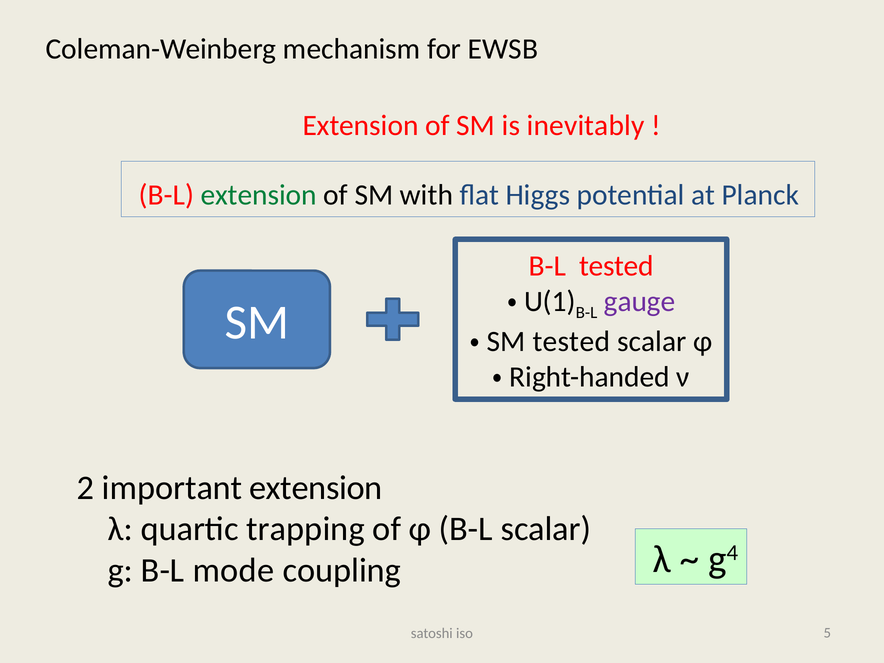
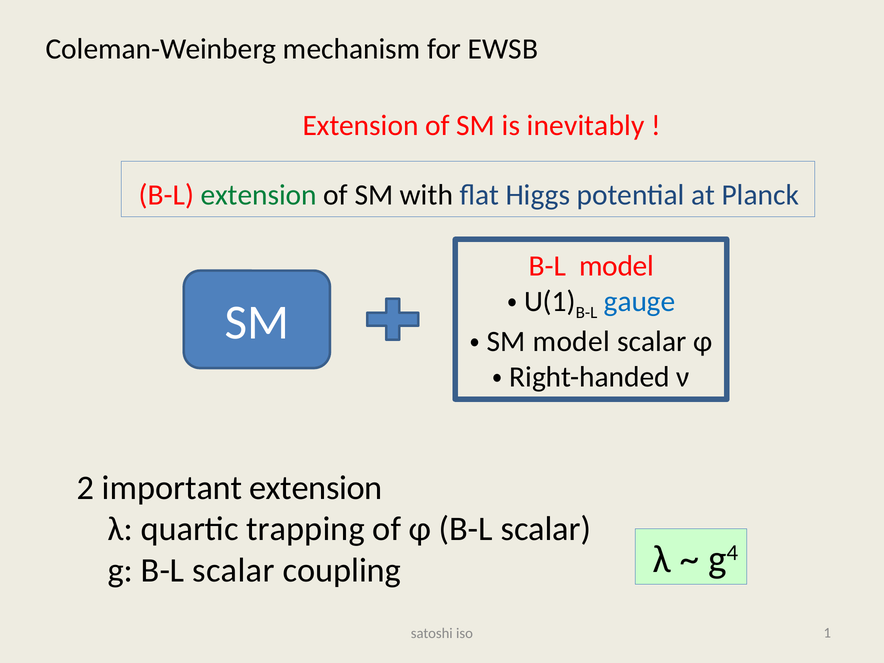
B-L tested: tested -> model (616, 266)
gauge colour: purple -> blue (640, 301)
tested: tested -> model (571, 342)
g B-L mode: mode -> scalar (234, 570)
5: 5 -> 1 (827, 633)
